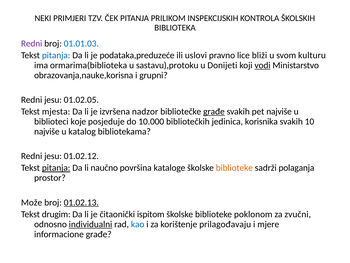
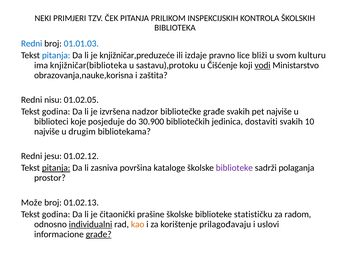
Redni colour: purple -> blue (32, 43)
podataka,preduzeće: podataka,preduzeće -> knjižničar,preduzeće (137, 55)
uslovi: uslovi -> izdaje (196, 55)
ormarima(biblioteka: ormarima(biblioteka -> knjižničar(biblioteka (89, 65)
Donijeti: Donijeti -> Čišćenje (222, 65)
grupni: grupni -> zaštita (153, 75)
jesu: jesu -> nisu (53, 100)
mjesta: mjesta -> godina (56, 111)
građe underline: present -> none (214, 111)
10.000: 10.000 -> 30.900 (151, 121)
korisnika: korisnika -> dostaviti (261, 121)
katalog: katalog -> drugim (82, 131)
naučno: naučno -> zasniva (104, 168)
biblioteke colour: orange -> purple (234, 168)
01.02.13 underline: present -> none (81, 202)
drugim: drugim -> godina (56, 214)
ispitom: ispitom -> prašine (151, 214)
poklonom: poklonom -> statističku (253, 214)
zvučni: zvučni -> radom (298, 214)
kao colour: blue -> orange (138, 224)
mjere: mjere -> uslovi (268, 224)
građe underline: none -> present (99, 234)
